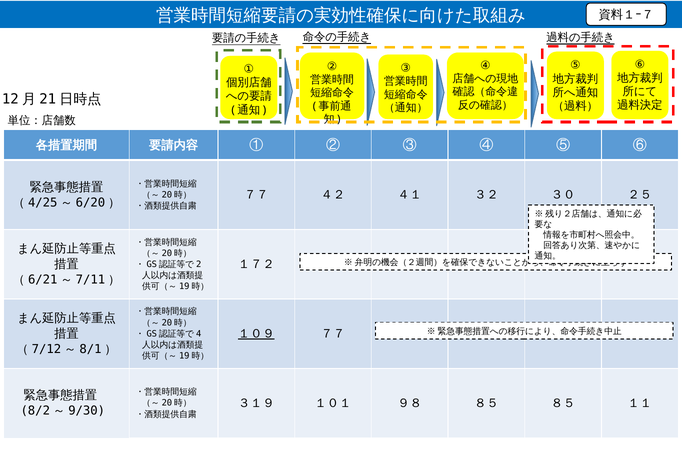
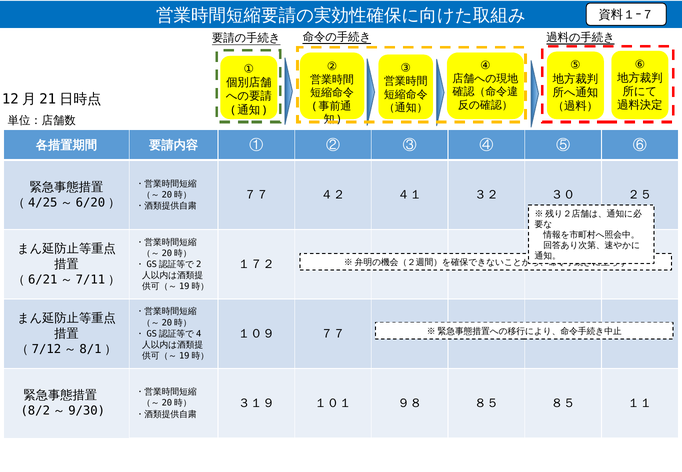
１０９ underline: present -> none (256, 334)
